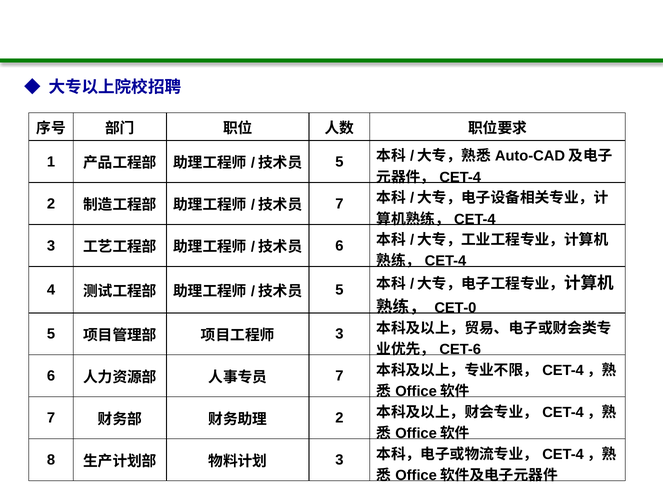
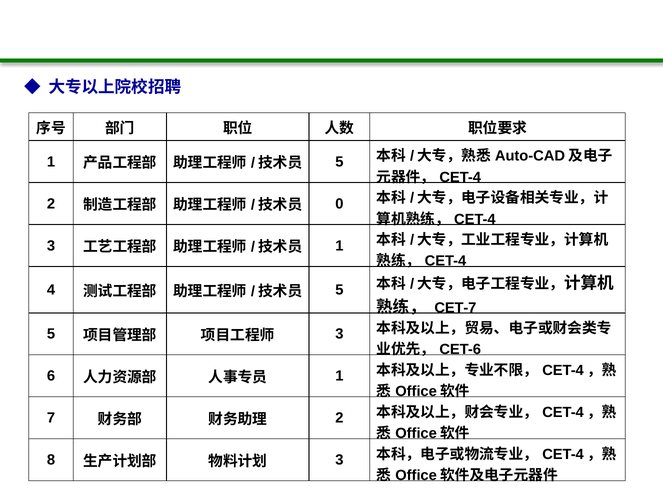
7: 7 -> 0 (339, 204)
6: 6 -> 1 (339, 246)
CET-0: CET-0 -> CET-7 (455, 308)
7: 7 -> 1 (339, 376)
